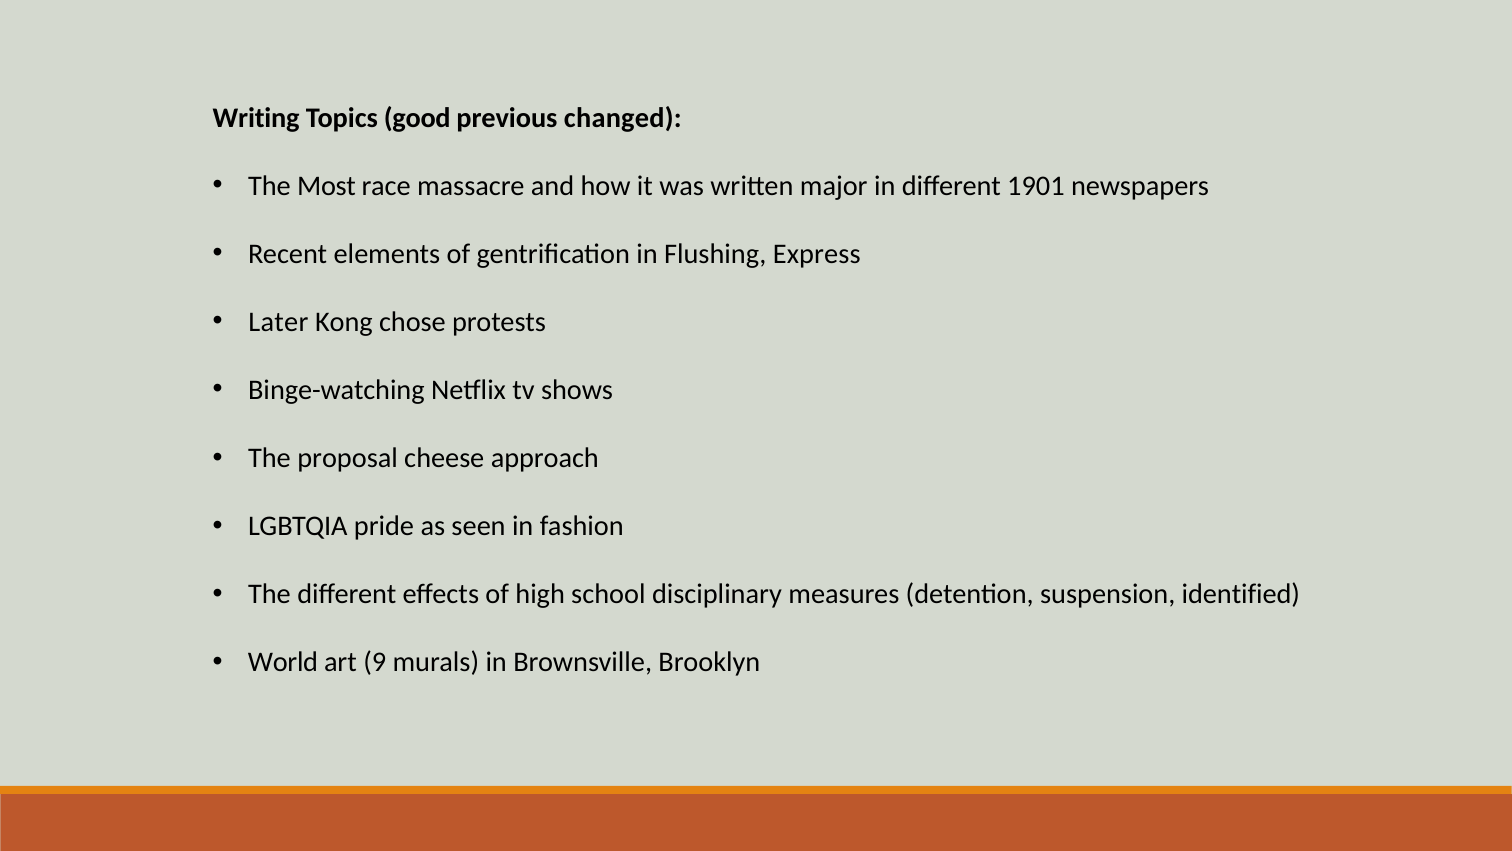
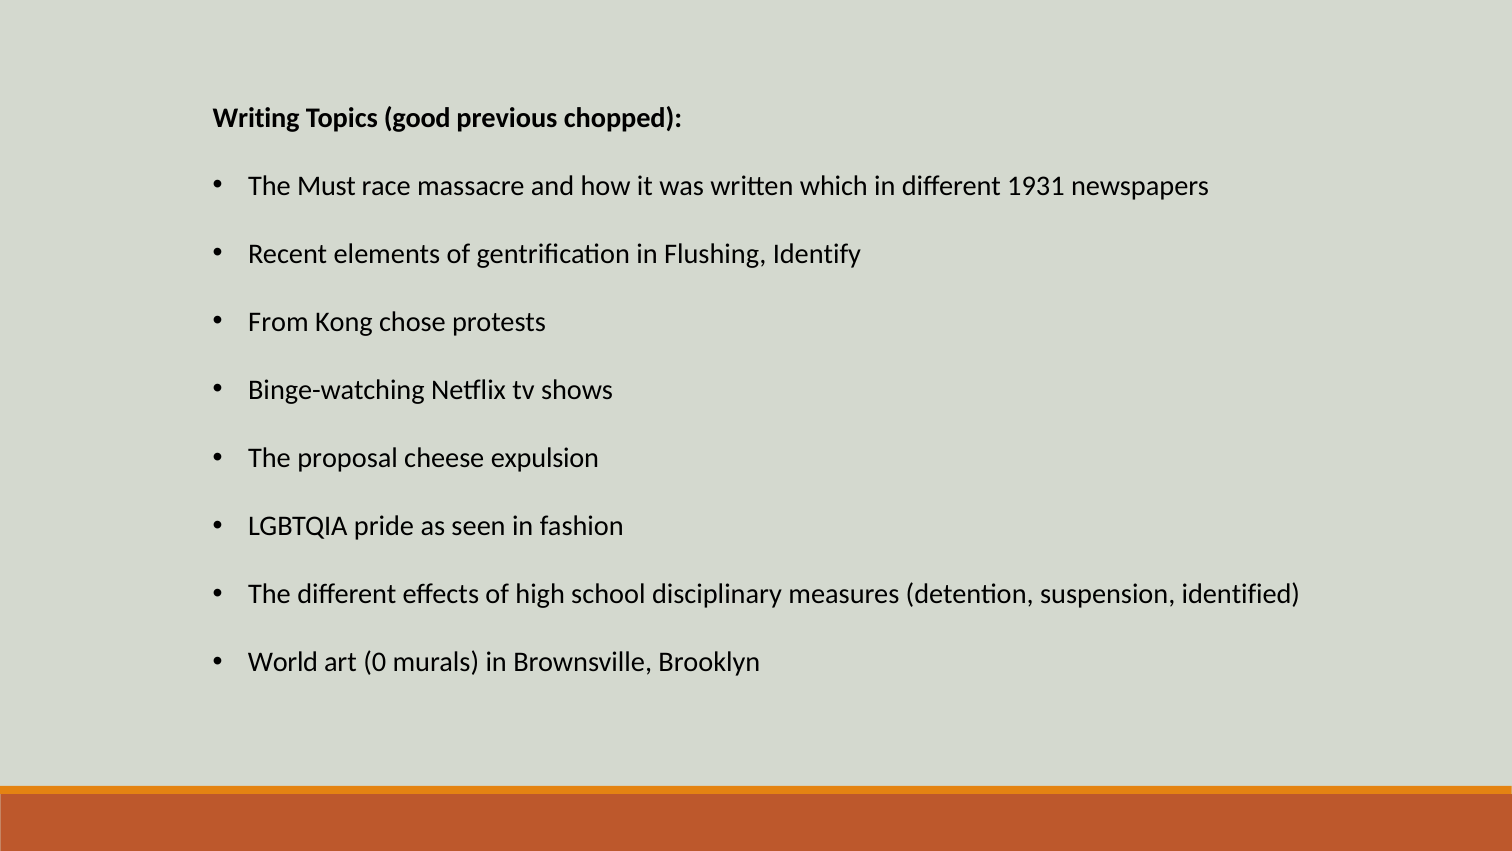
changed: changed -> chopped (623, 118)
Most: Most -> Must (327, 186)
major: major -> which (834, 186)
1901: 1901 -> 1931 (1036, 186)
Express: Express -> Identify (817, 254)
Later: Later -> From (279, 322)
approach: approach -> expulsion (545, 458)
9: 9 -> 0 (375, 662)
